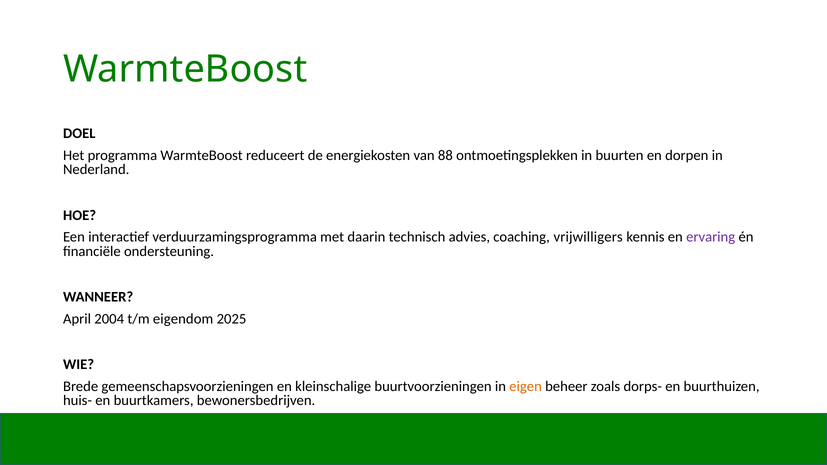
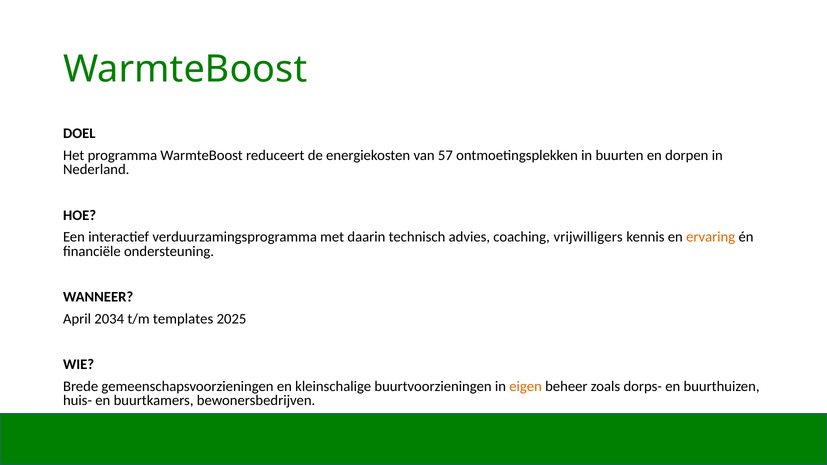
88: 88 -> 57 (445, 155)
ervaring colour: purple -> orange (711, 237)
2004: 2004 -> 2034 (109, 319)
eigendom: eigendom -> templates (183, 319)
